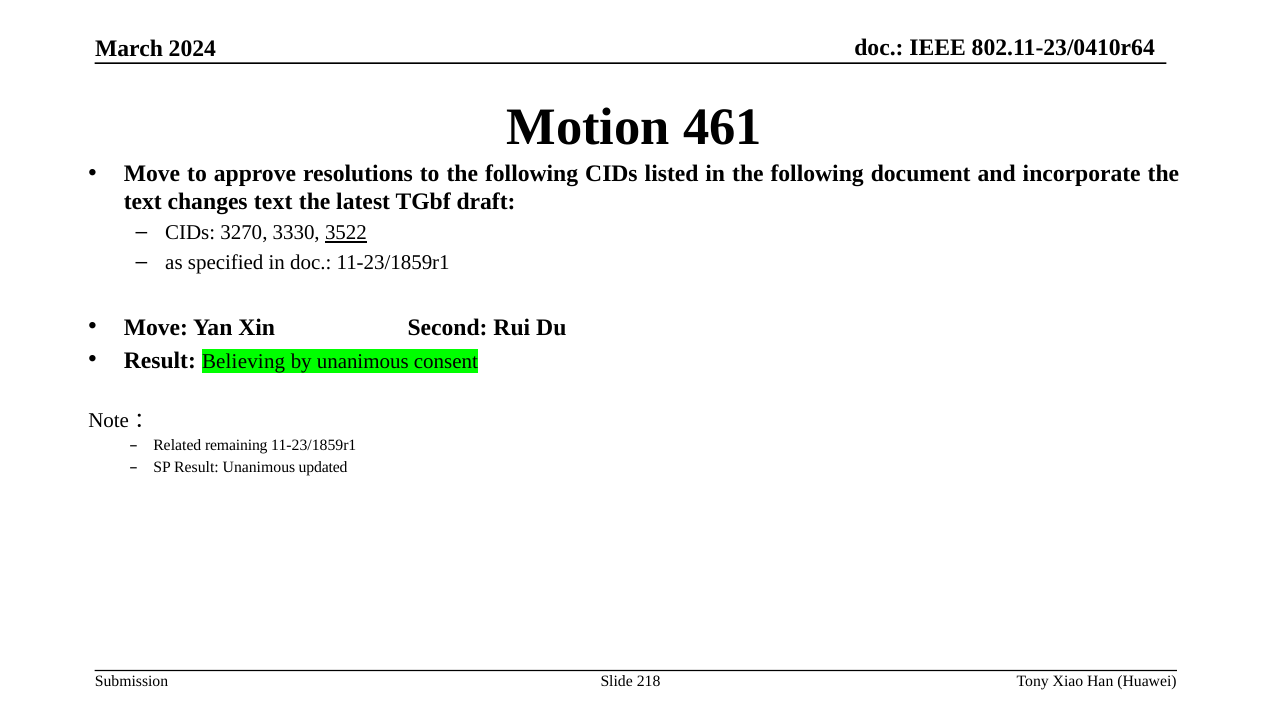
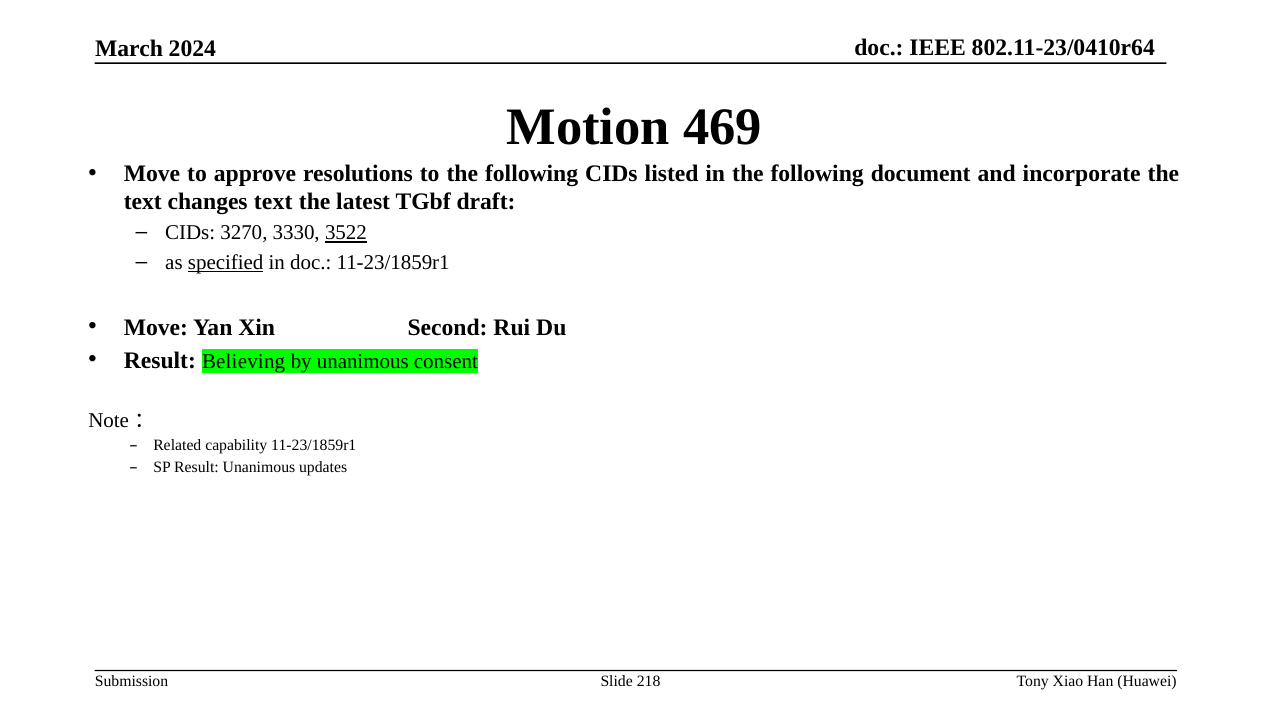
461: 461 -> 469 (722, 127)
specified underline: none -> present (226, 262)
remaining: remaining -> capability (236, 445)
updated: updated -> updates (323, 467)
